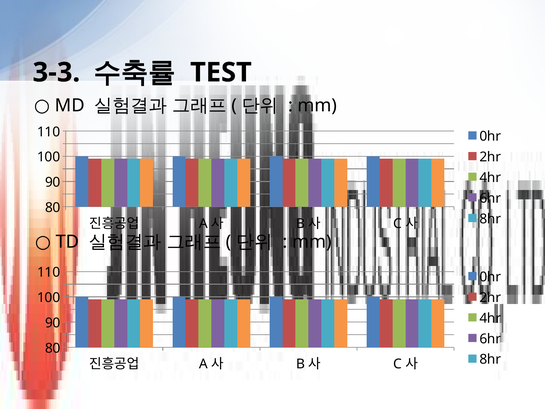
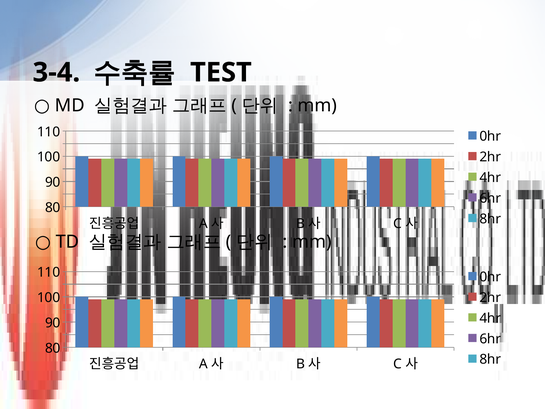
3-3: 3-3 -> 3-4 (56, 72)
